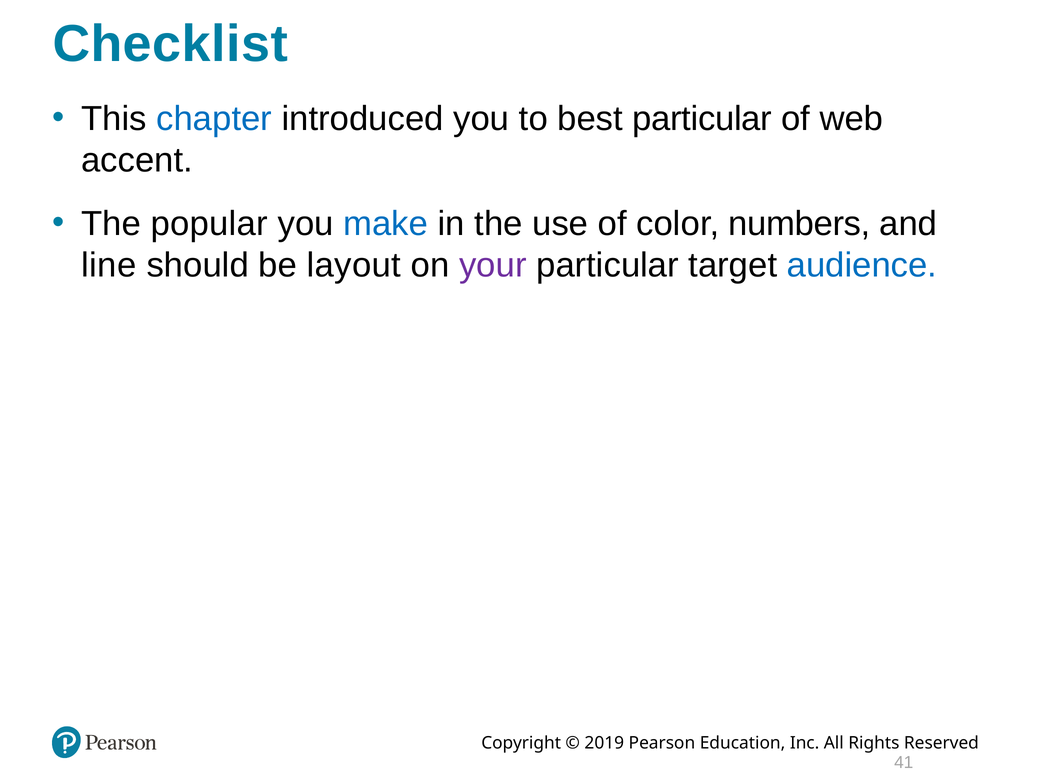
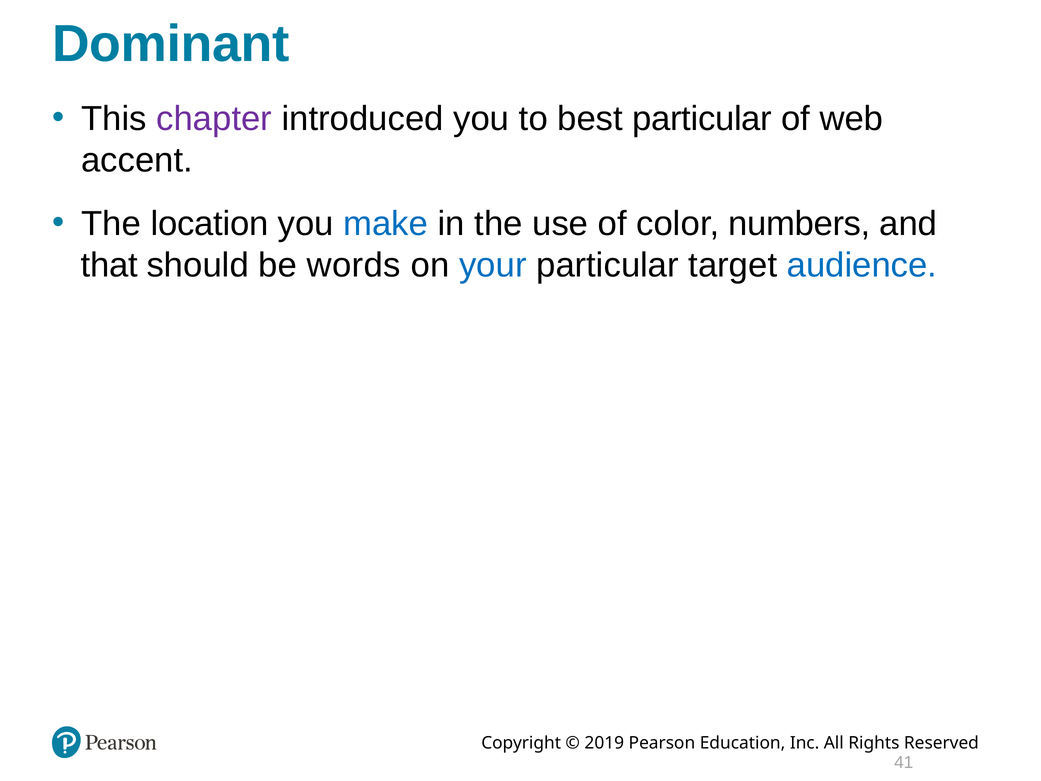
Checklist: Checklist -> Dominant (171, 44)
chapter colour: blue -> purple (214, 119)
popular: popular -> location (209, 224)
line: line -> that (109, 265)
layout: layout -> words (354, 265)
your colour: purple -> blue (493, 265)
